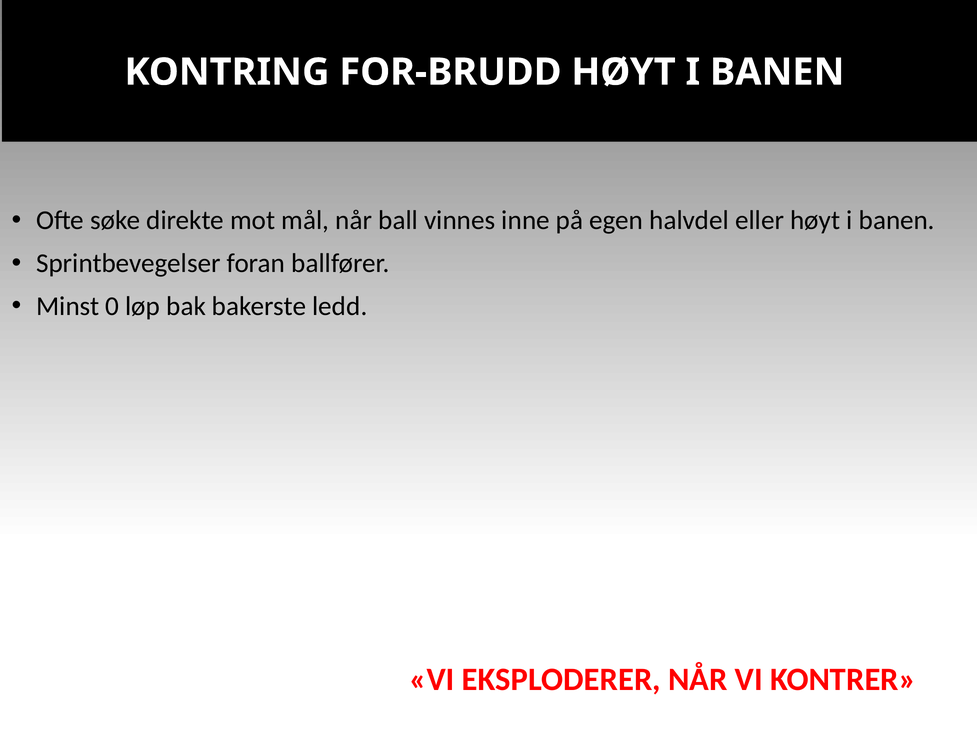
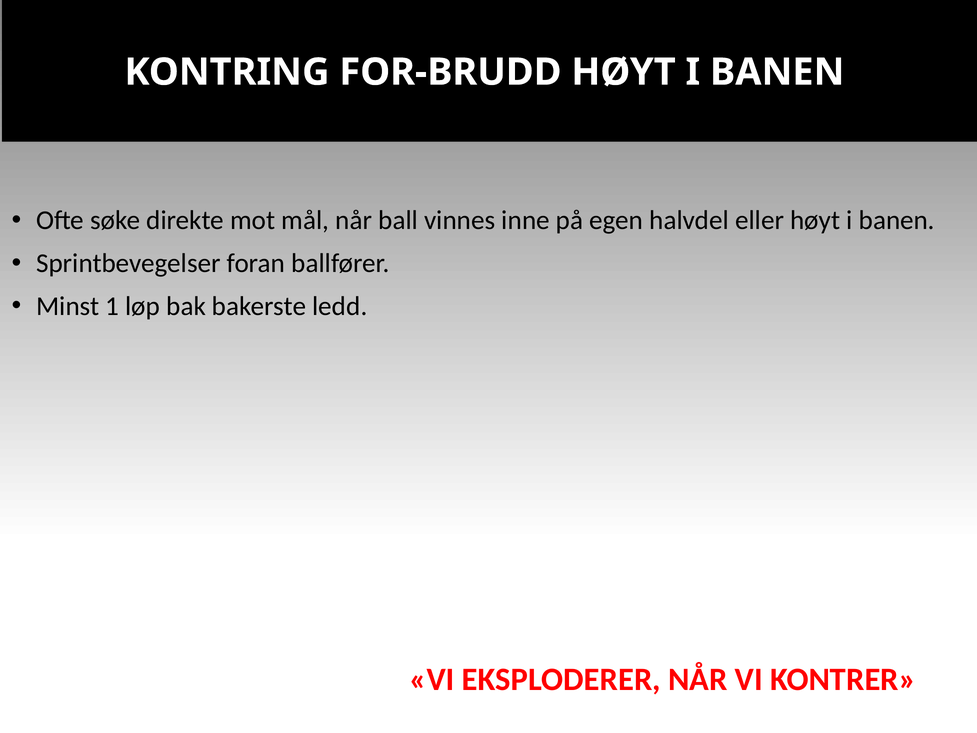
0: 0 -> 1 (112, 306)
